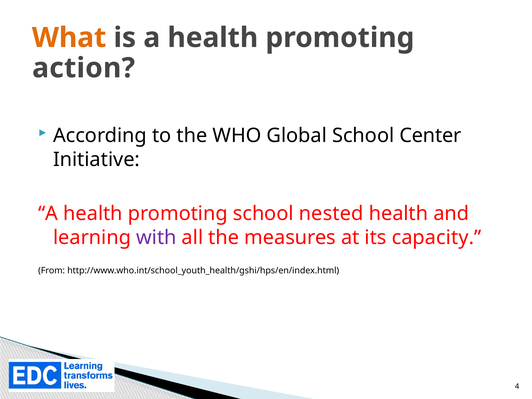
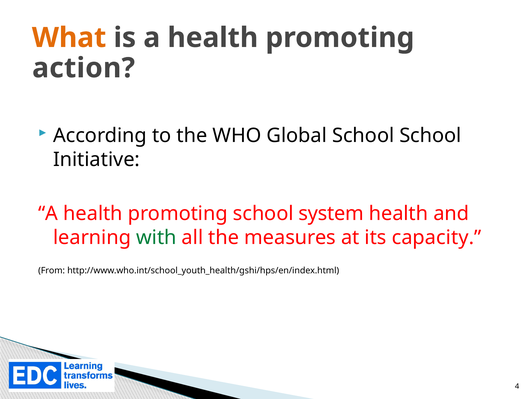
School Center: Center -> School (430, 136)
nested: nested -> system (331, 213)
with colour: purple -> green (156, 237)
